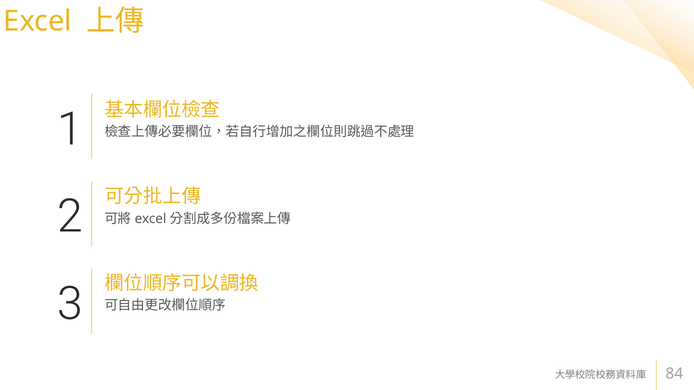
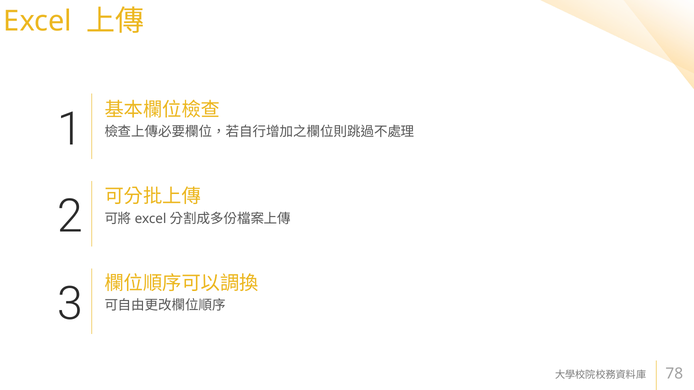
84: 84 -> 78 (674, 374)
